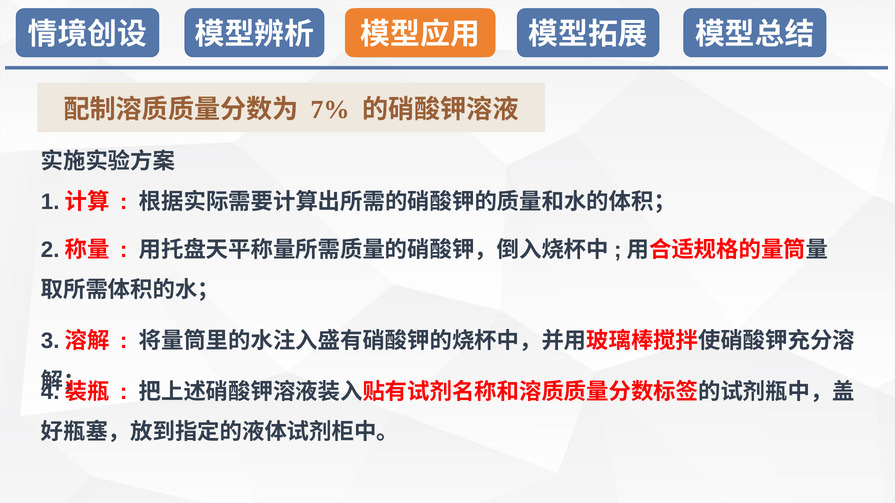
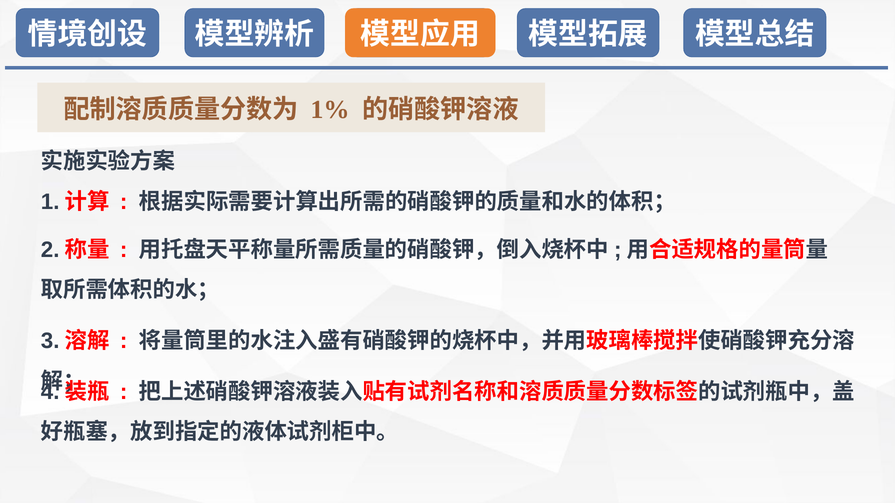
7%: 7% -> 1% (330, 110)
